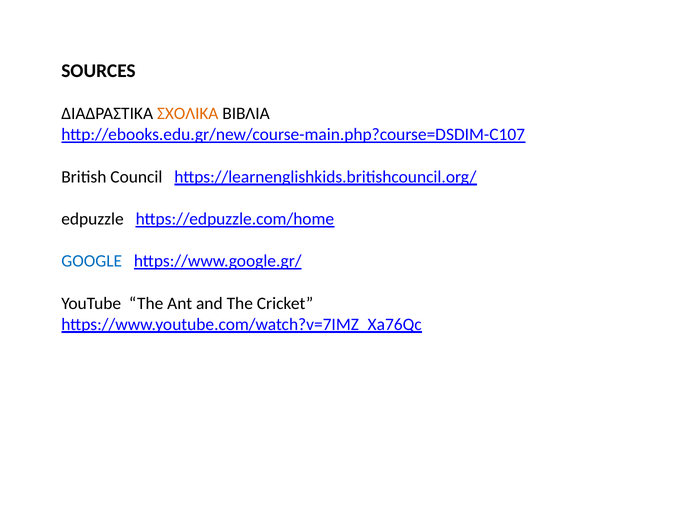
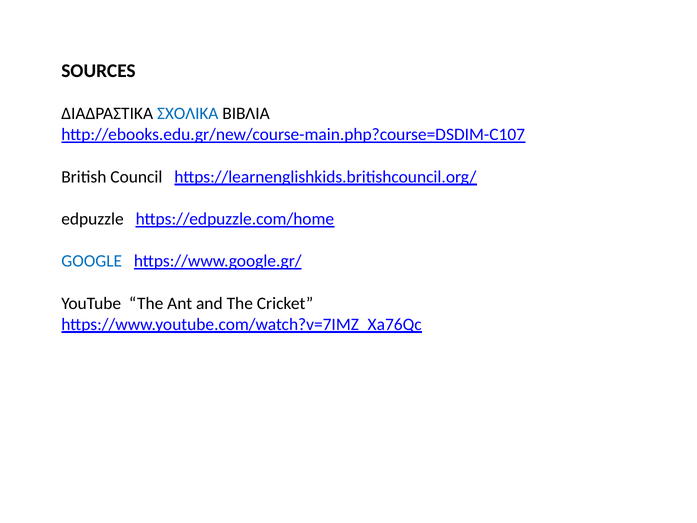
ΣΧΟΛΙΚΑ colour: orange -> blue (188, 114)
